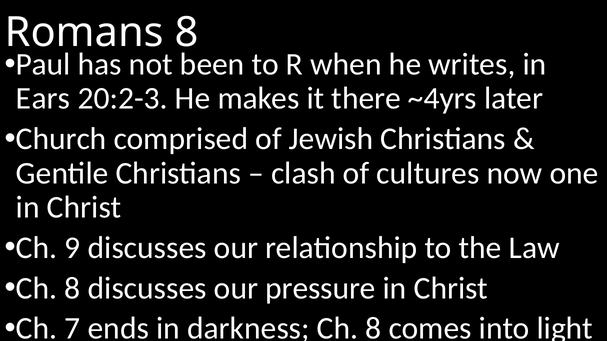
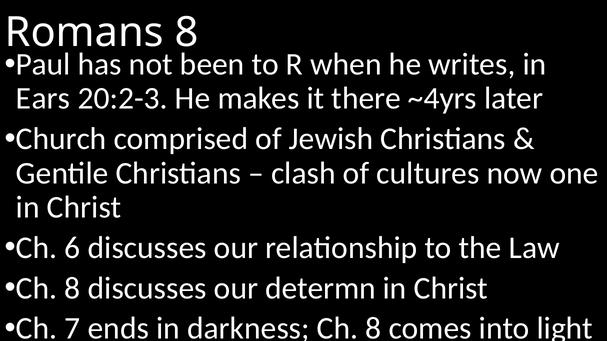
9: 9 -> 6 (72, 248)
pressure: pressure -> determn (320, 288)
